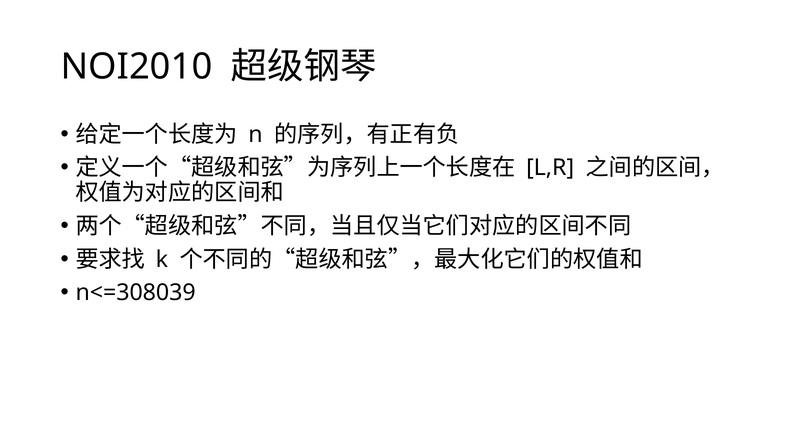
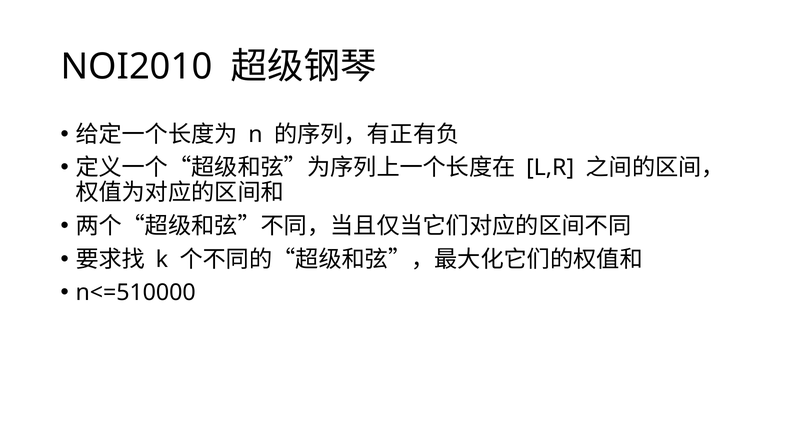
n<=308039: n<=308039 -> n<=510000 (136, 293)
